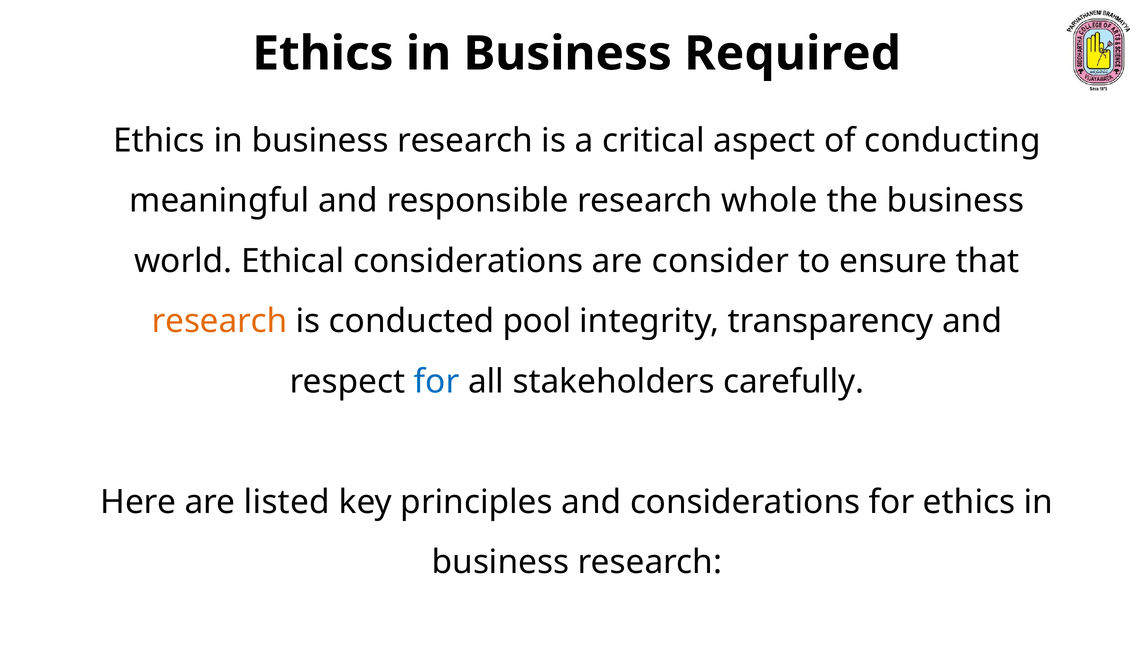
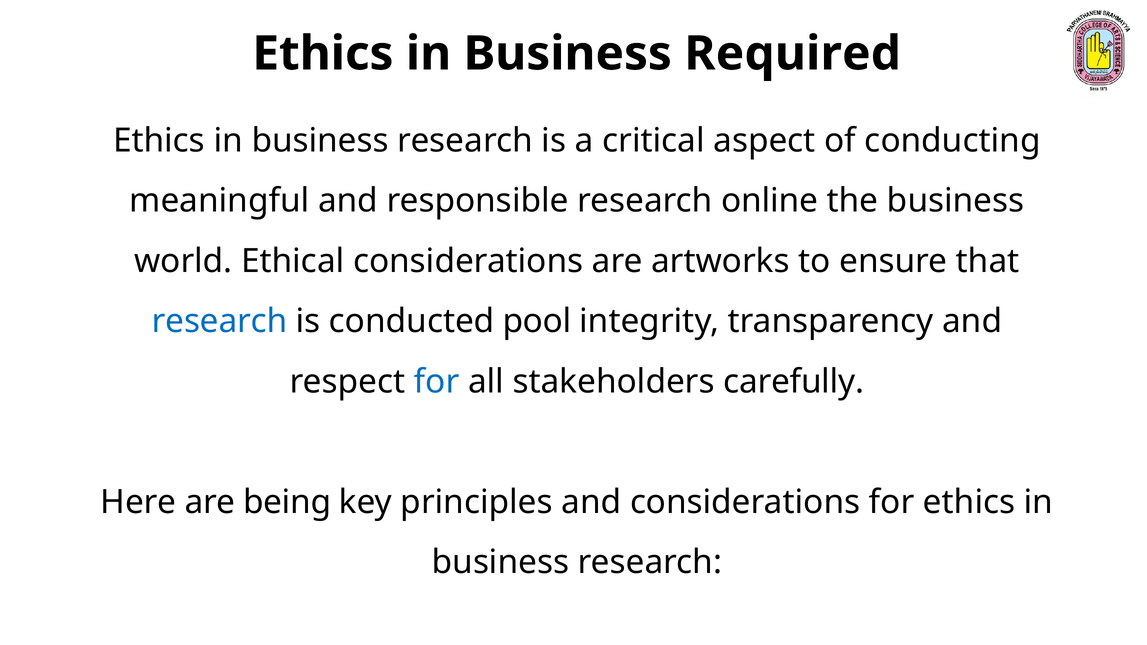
whole: whole -> online (770, 201)
consider: consider -> artworks (720, 261)
research colour: orange -> blue (219, 321)
listed: listed -> being (287, 502)
